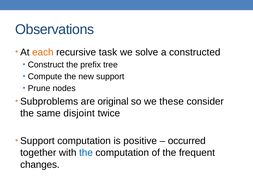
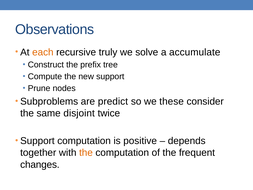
task: task -> truly (108, 52)
constructed: constructed -> accumulate (195, 52)
original: original -> predict (113, 101)
occurred: occurred -> depends (187, 141)
the colour: blue -> orange (86, 153)
